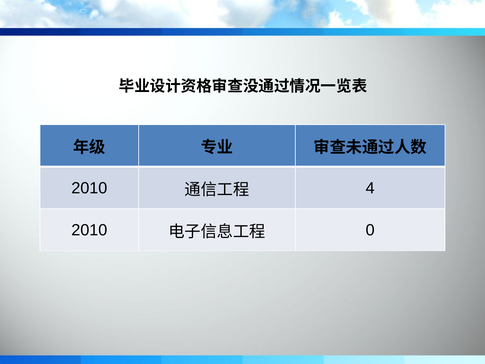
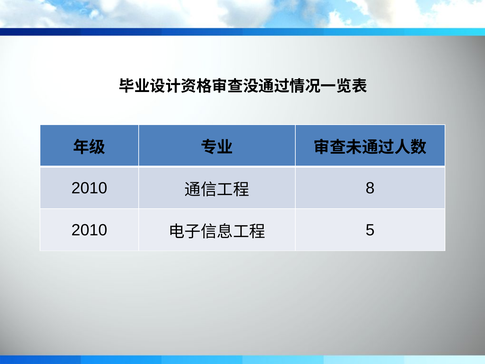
4: 4 -> 8 (370, 188)
0: 0 -> 5 (370, 230)
